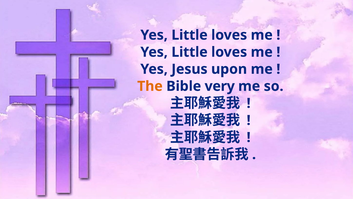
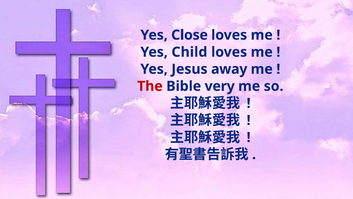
Little: Little -> Close (190, 35)
Little: Little -> Child (189, 52)
upon: upon -> away (229, 69)
The colour: orange -> red (150, 86)
